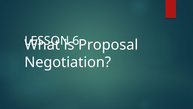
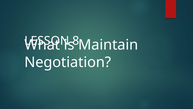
6: 6 -> 8 (76, 41)
Proposal: Proposal -> Maintain (108, 45)
